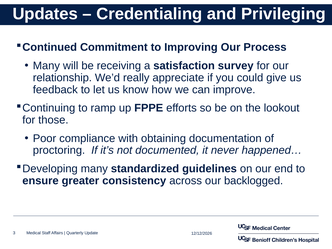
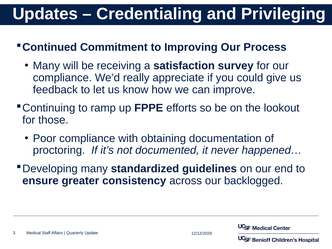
relationship: relationship -> compliance (62, 78)
